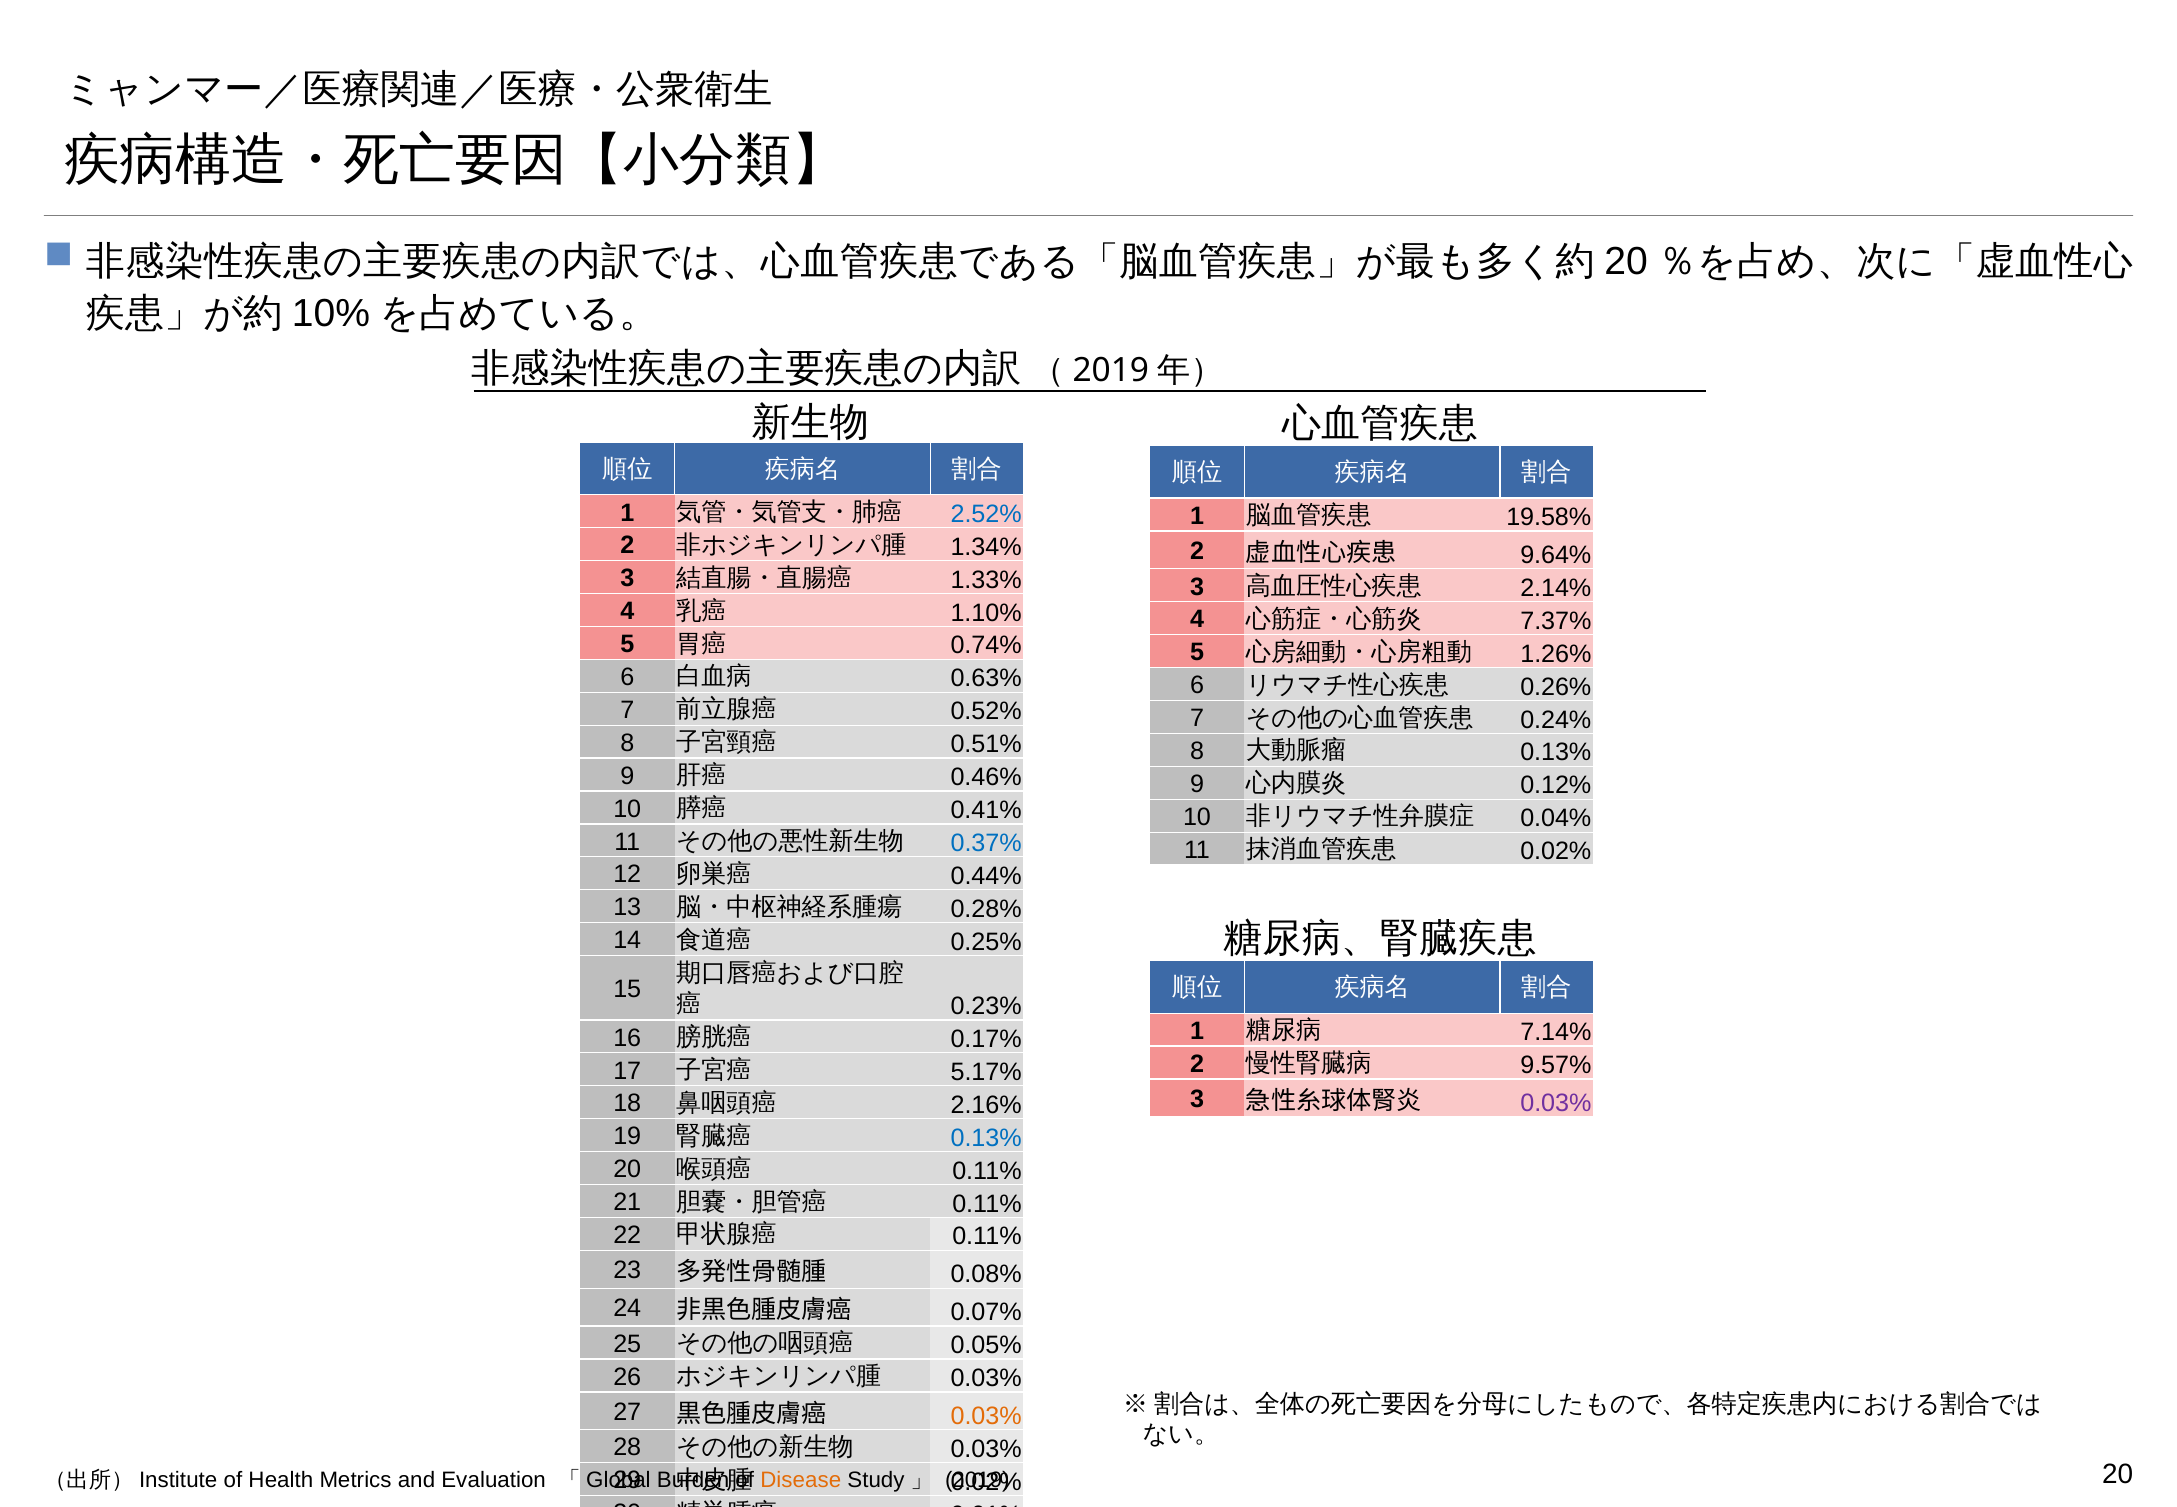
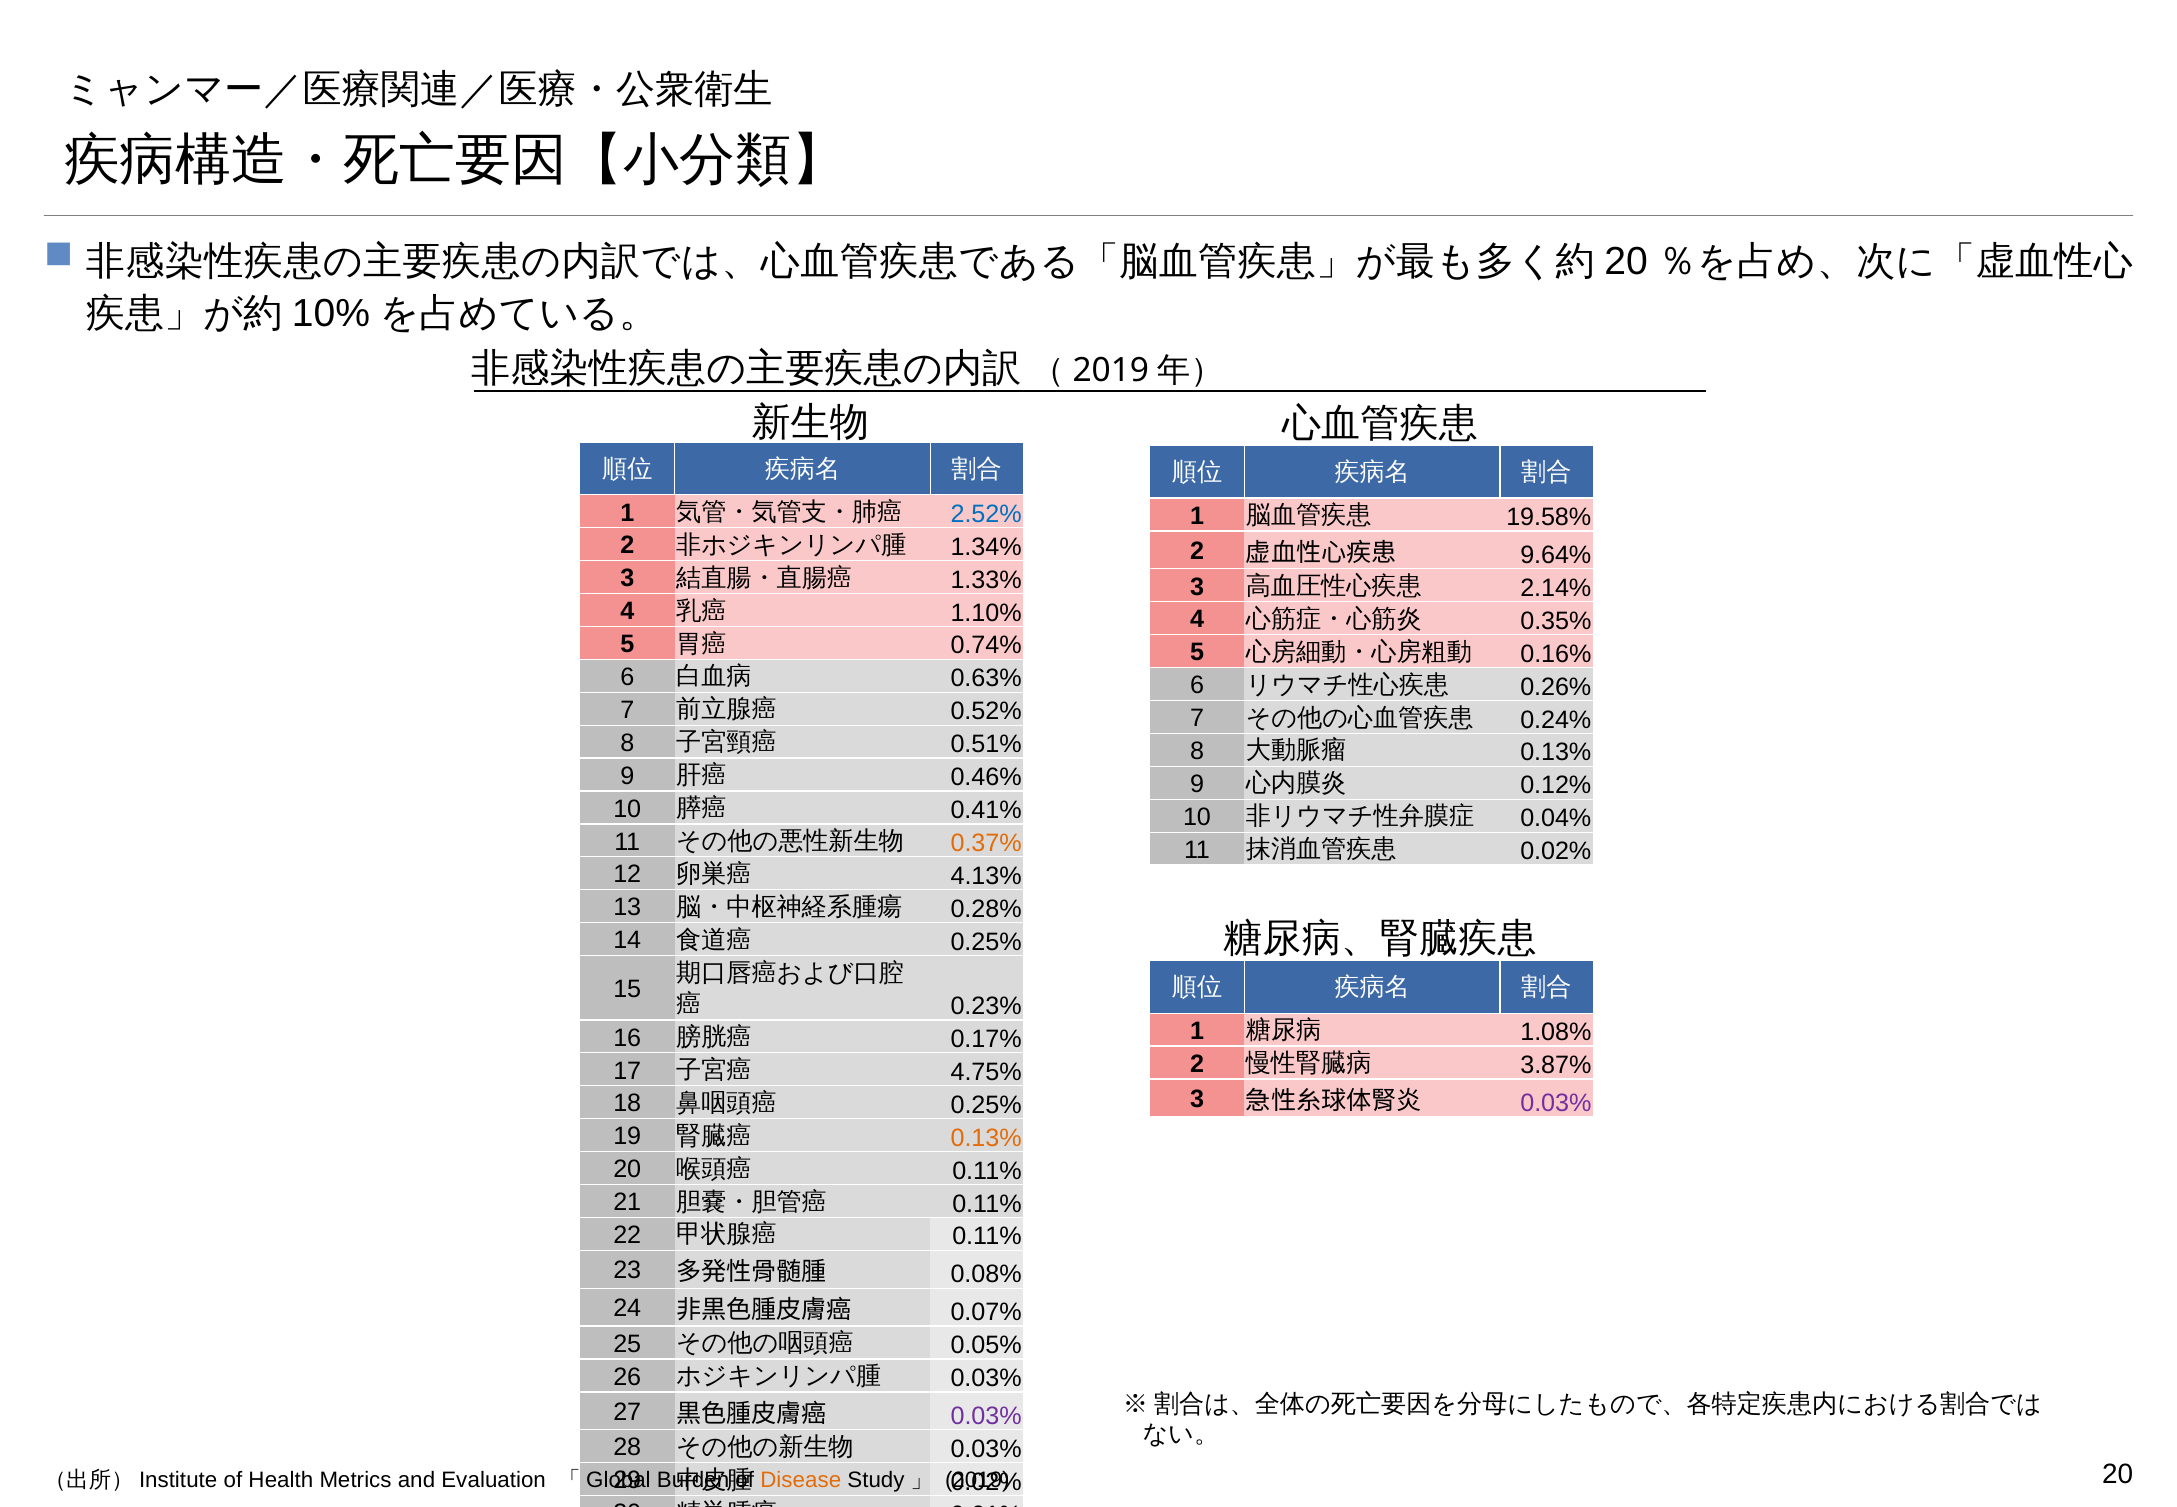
7.37%: 7.37% -> 0.35% (1556, 621)
1.26%: 1.26% -> 0.16% (1556, 654)
0.37% colour: blue -> orange (986, 843)
0.44%: 0.44% -> 4.13% (986, 876)
7.14%: 7.14% -> 1.08% (1556, 1032)
9.57%: 9.57% -> 3.87% (1556, 1065)
5.17%: 5.17% -> 4.75% (986, 1072)
2.16%: 2.16% -> 0.25% (986, 1105)
0.13% colour: blue -> orange (986, 1138)
0.03% colour: orange -> purple (986, 1416)
